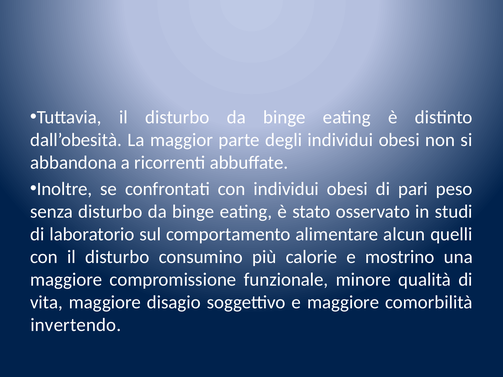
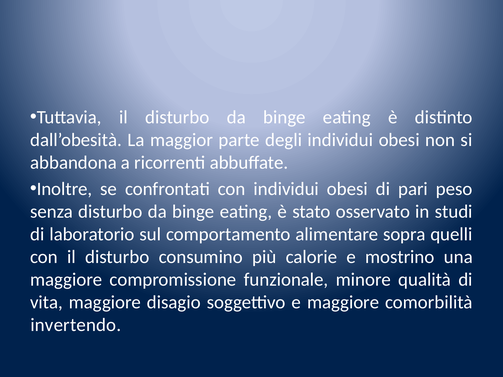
alcun: alcun -> sopra (404, 235)
